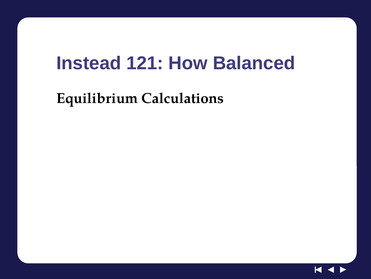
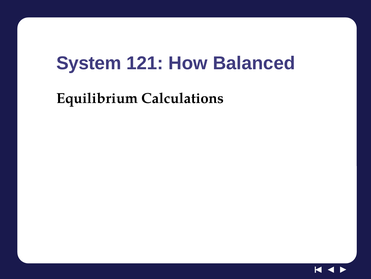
Instead: Instead -> System (89, 63)
